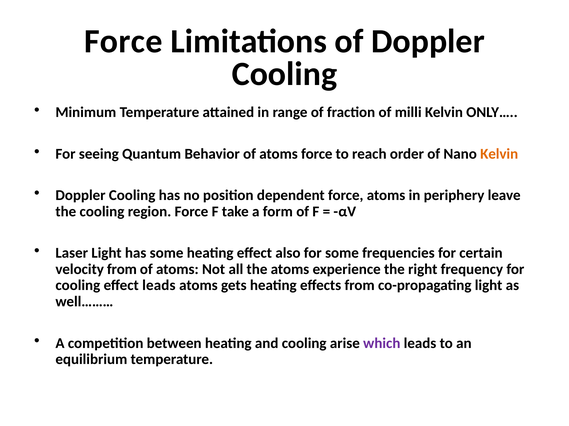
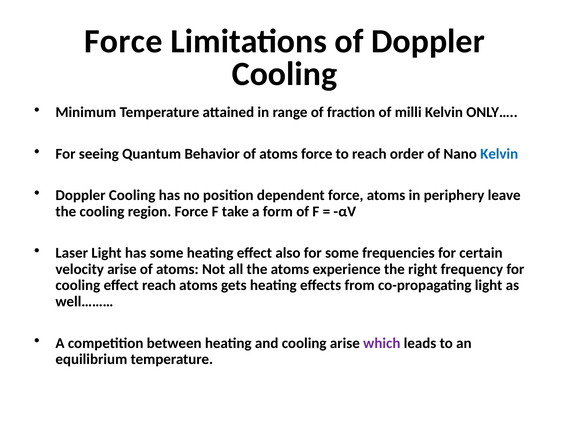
Kelvin colour: orange -> blue (499, 154)
velocity from: from -> arise (122, 270)
effect leads: leads -> reach (159, 286)
